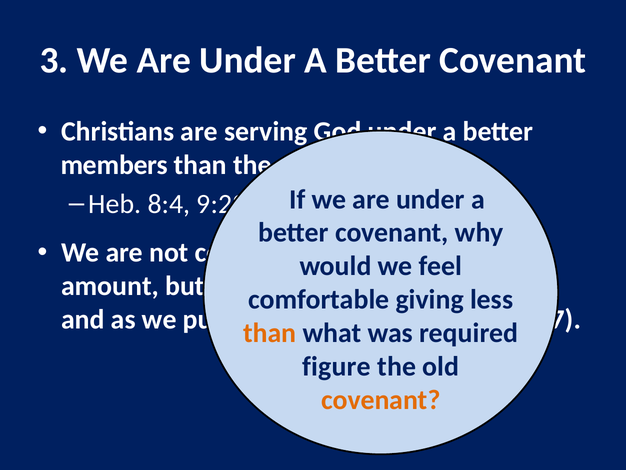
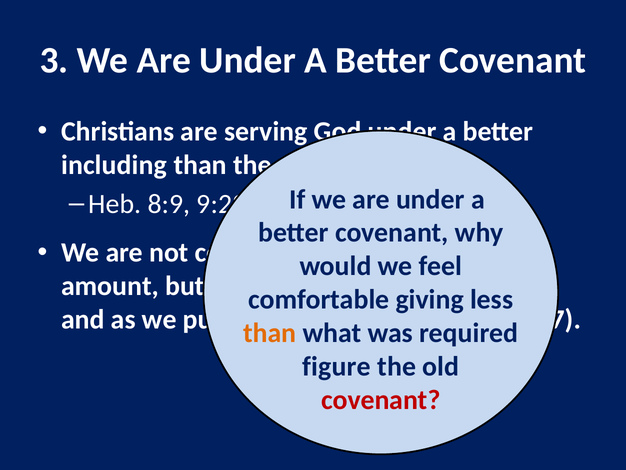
members: members -> including (114, 165)
8:4: 8:4 -> 8:9 (169, 204)
covenant colour: orange -> red (381, 399)
